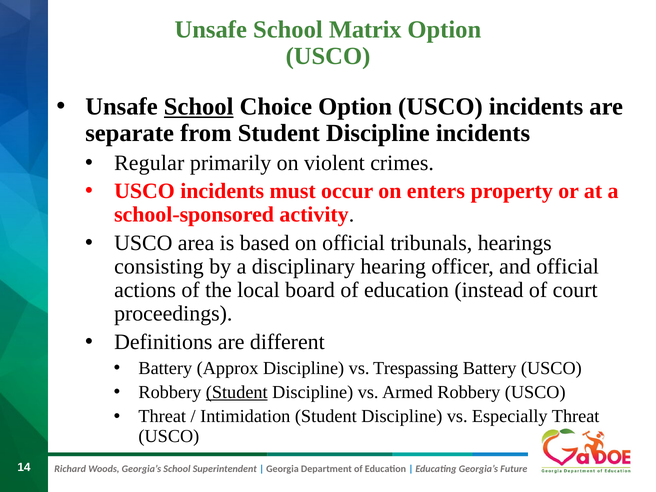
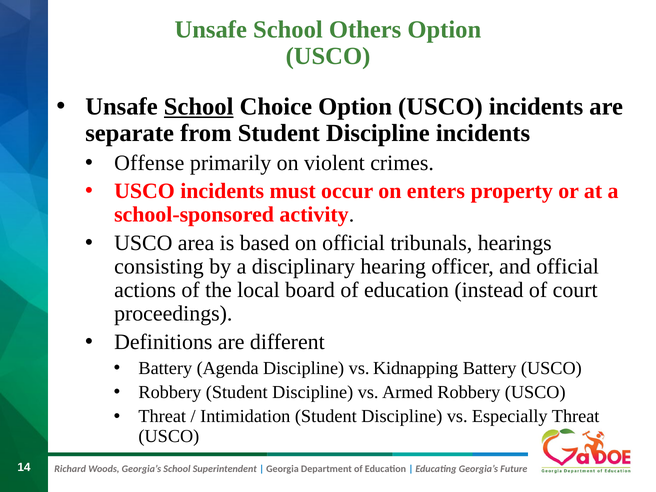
Matrix: Matrix -> Others (365, 29)
Regular: Regular -> Offense (149, 163)
Approx: Approx -> Agenda (228, 368)
Trespassing: Trespassing -> Kidnapping (416, 368)
Student underline: present -> none (237, 392)
